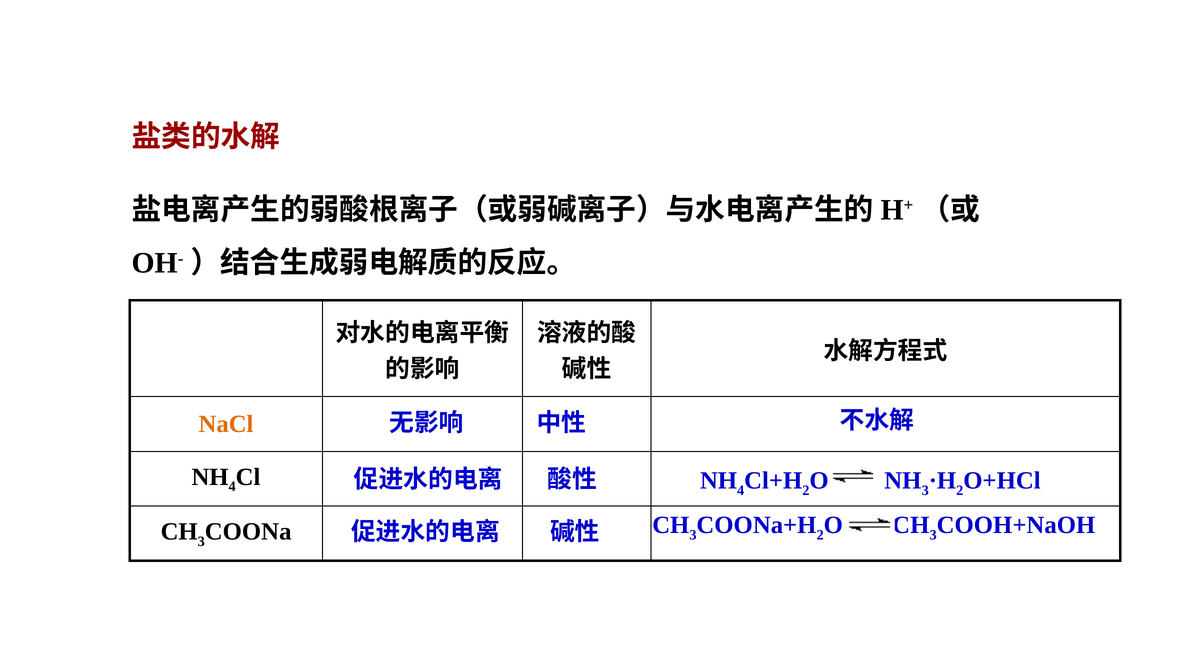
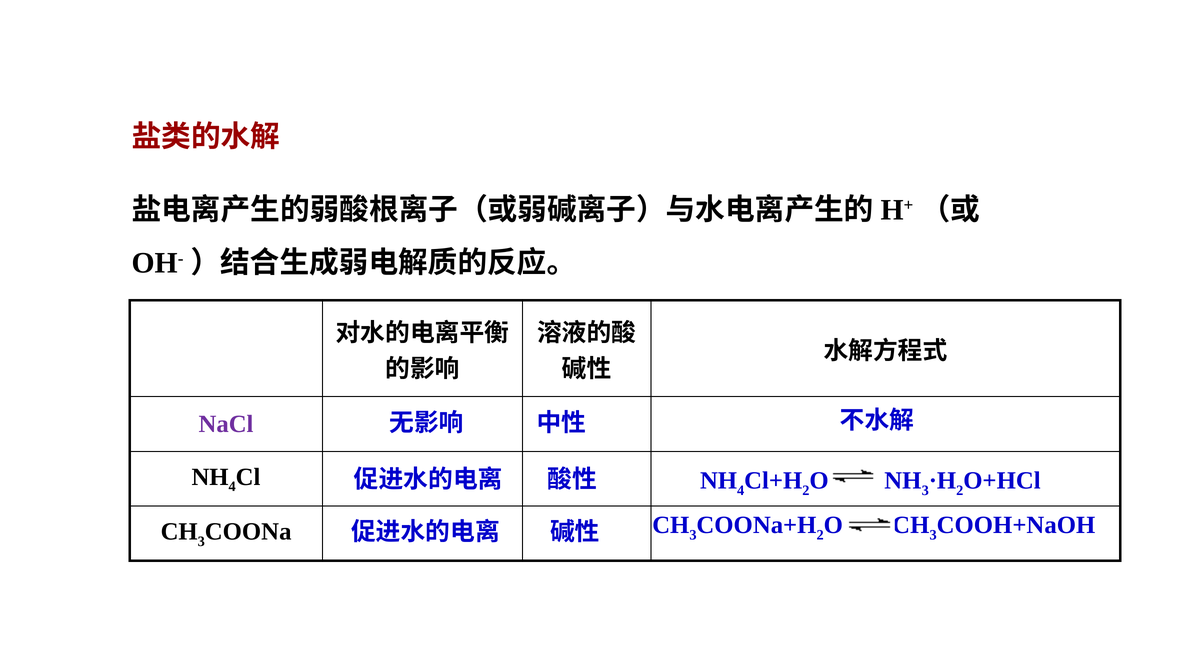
NaCl colour: orange -> purple (226, 424)
